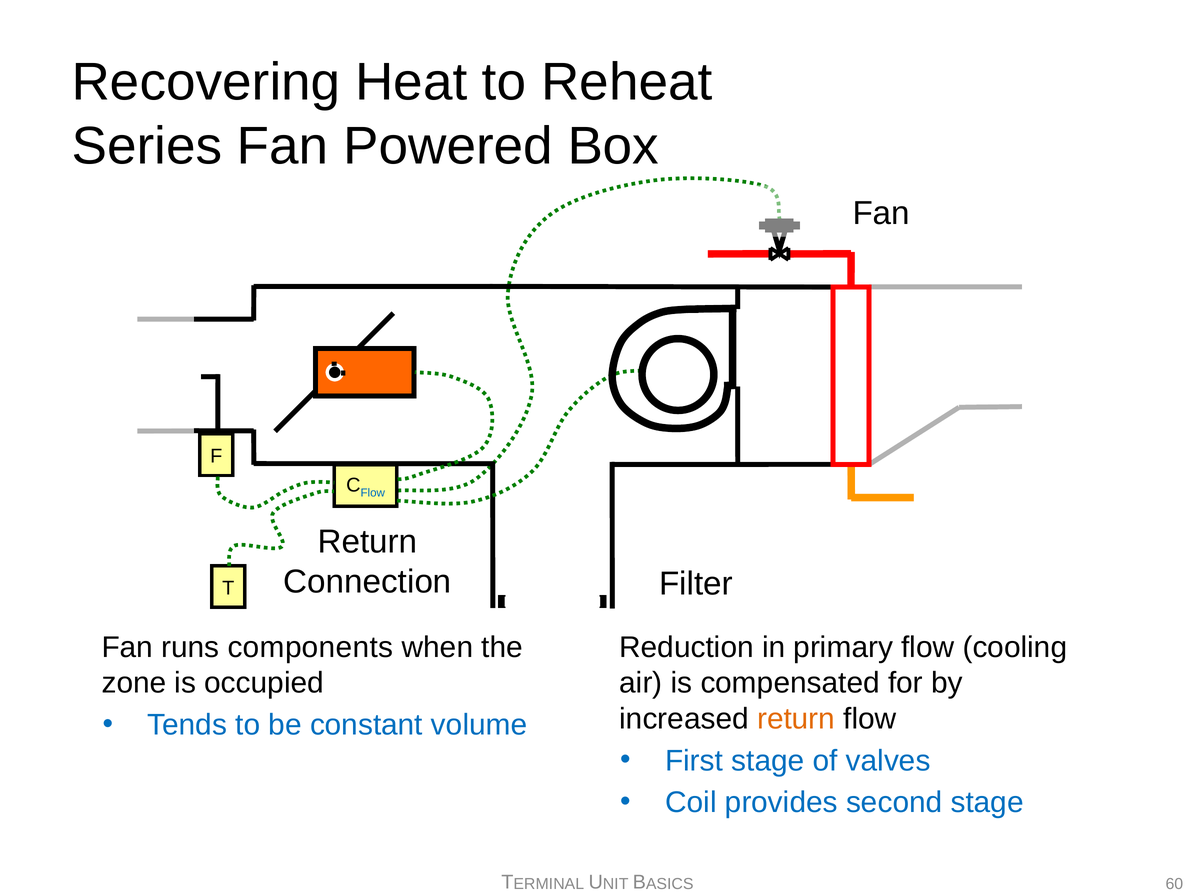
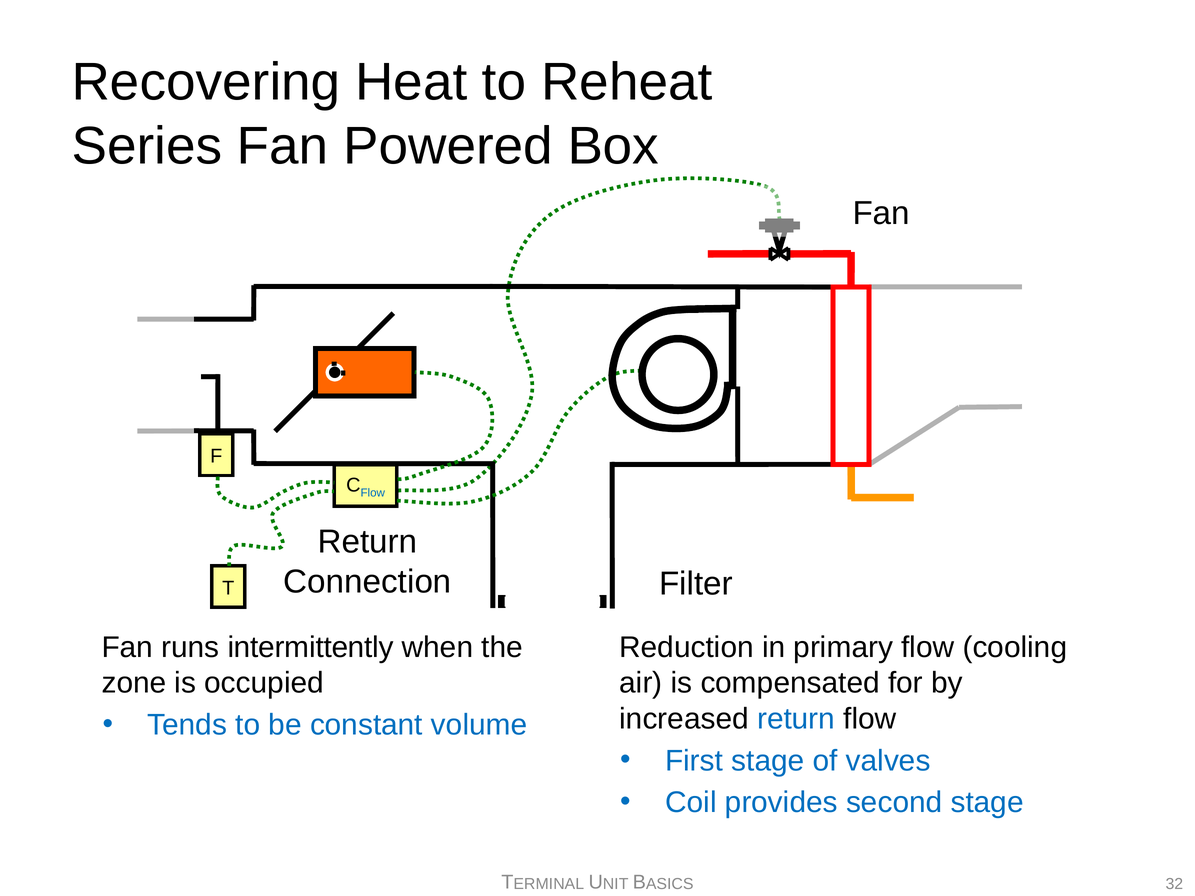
components: components -> intermittently (311, 647)
return colour: orange -> blue (796, 719)
60: 60 -> 32 (1174, 884)
